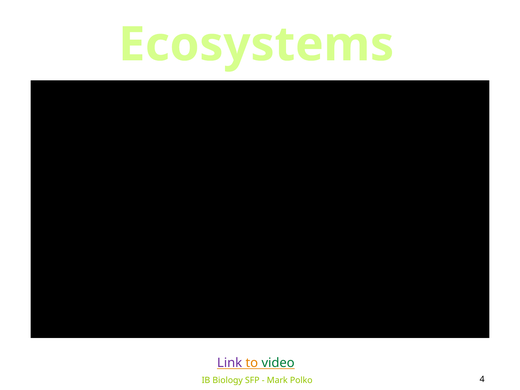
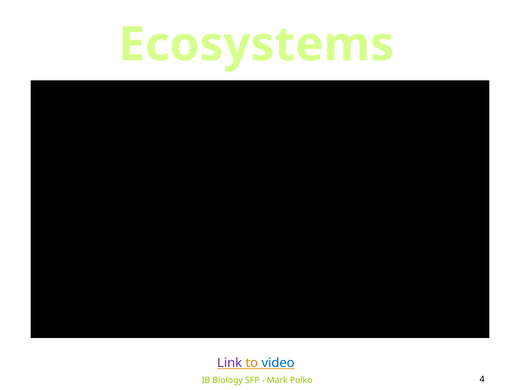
video colour: green -> blue (278, 363)
